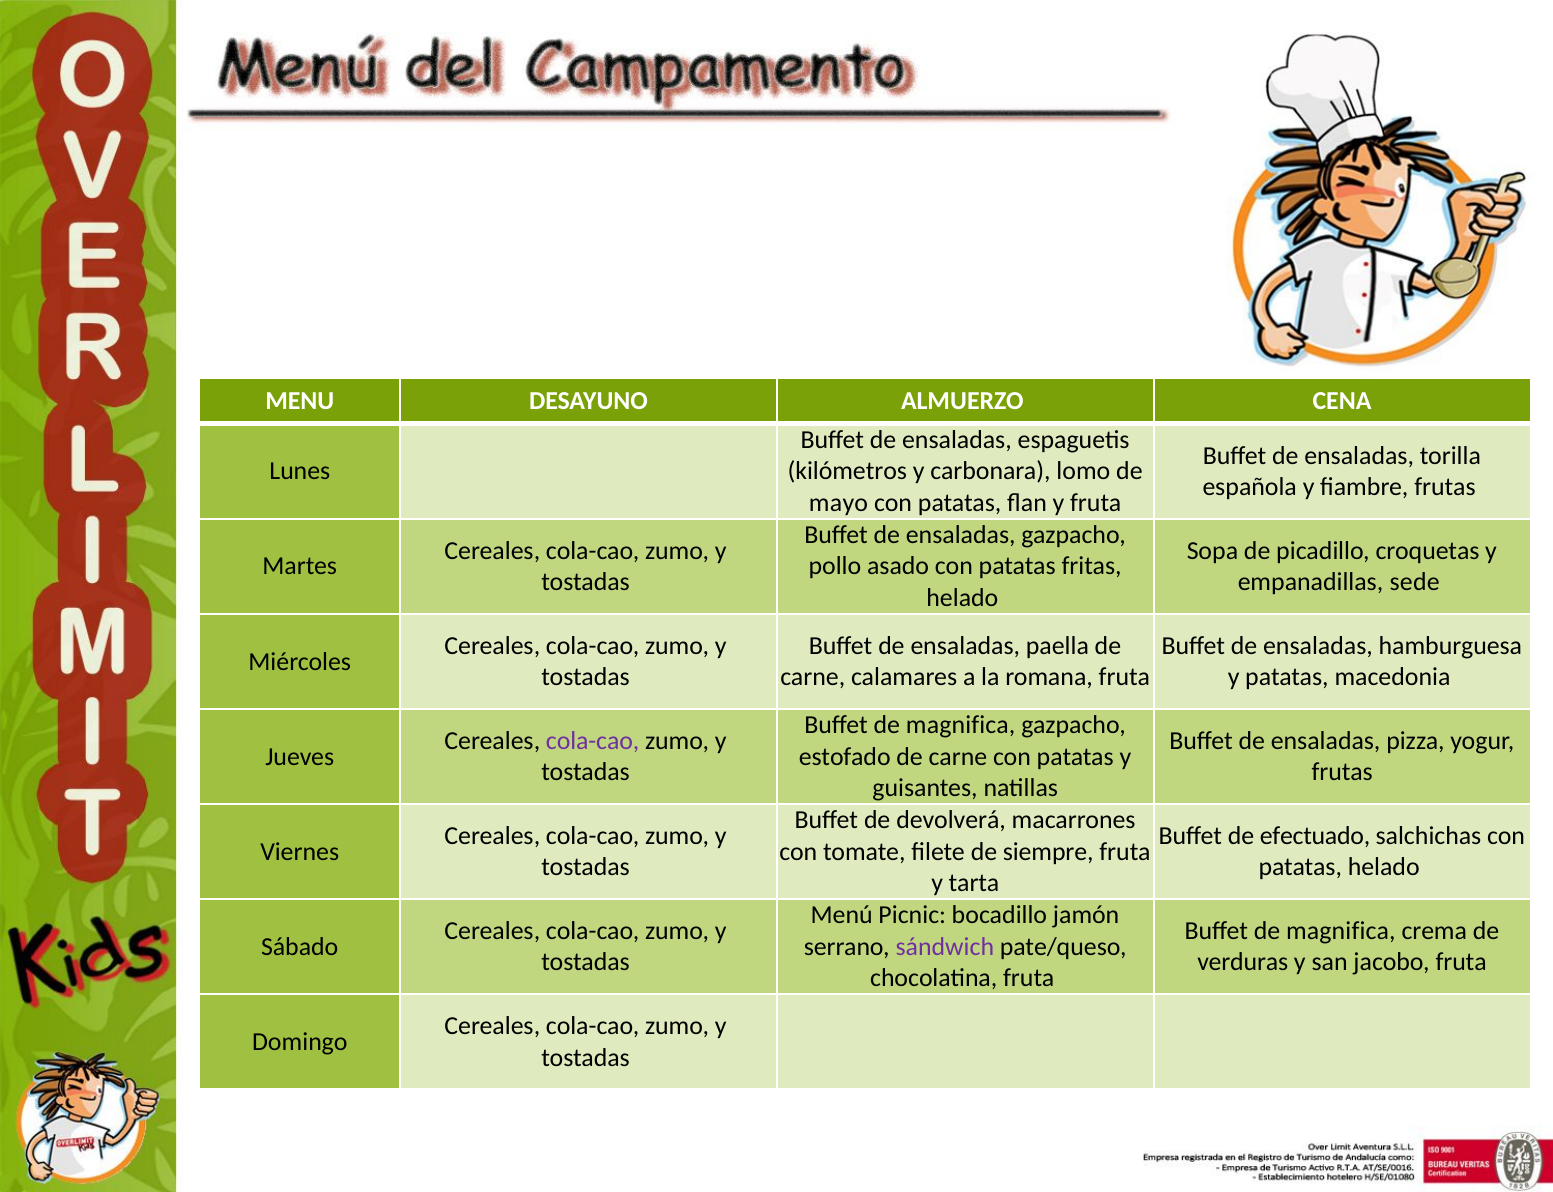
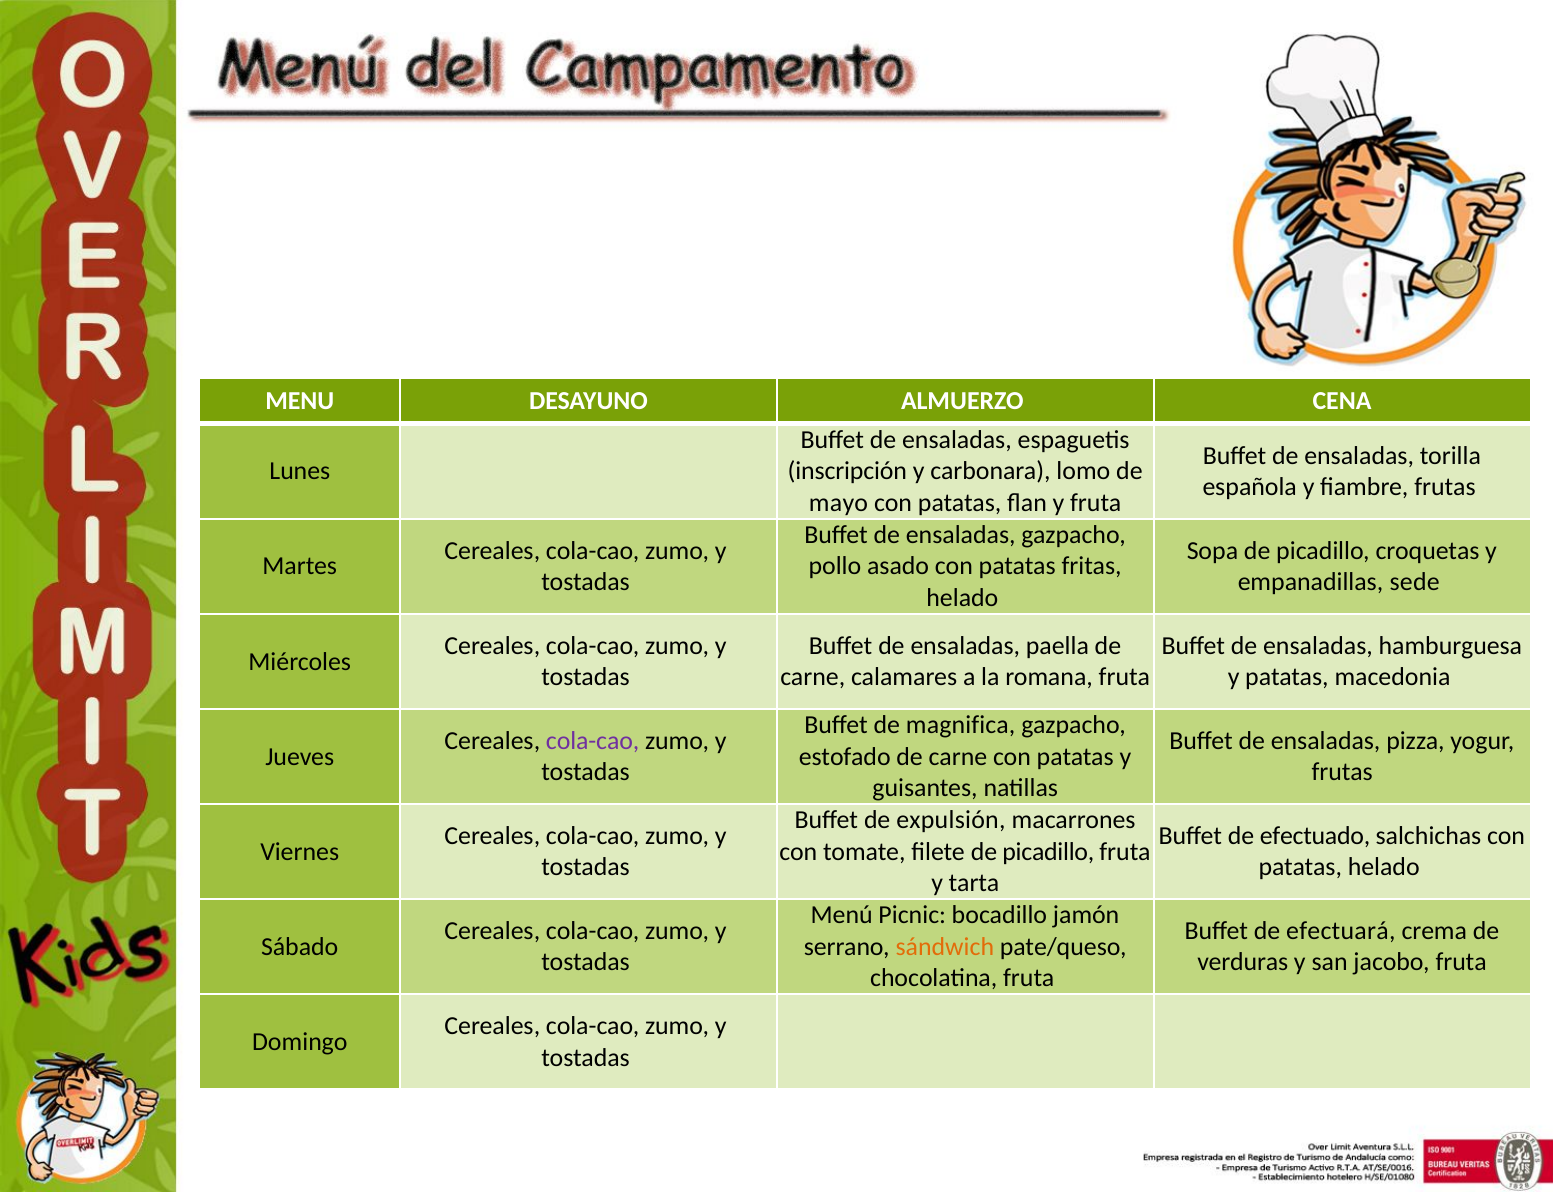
kilómetros: kilómetros -> inscripción (847, 471)
devolverá: devolverá -> expulsión (951, 820)
filete de siempre: siempre -> picadillo (1048, 852)
magnifica: magnifica -> efectuará (1341, 931)
sándwich colour: purple -> orange (945, 947)
